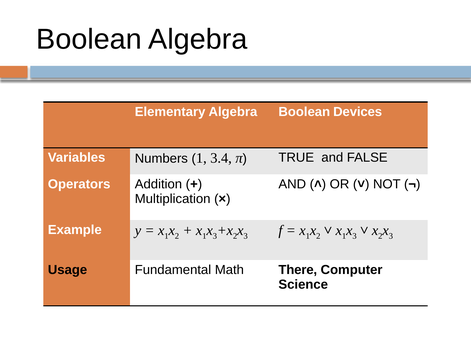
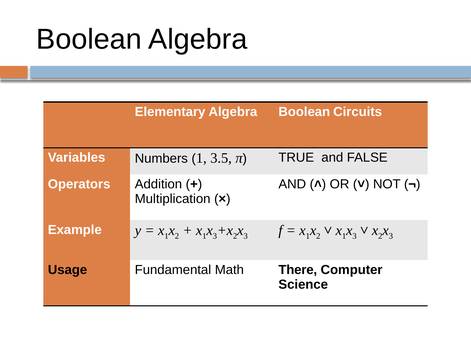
Devices: Devices -> Circuits (358, 112)
3.4: 3.4 -> 3.5 (221, 158)
